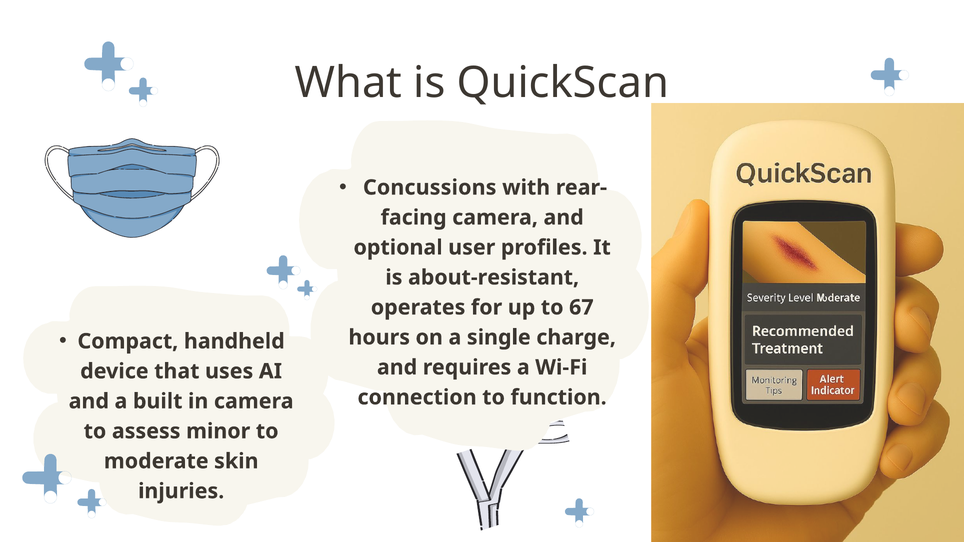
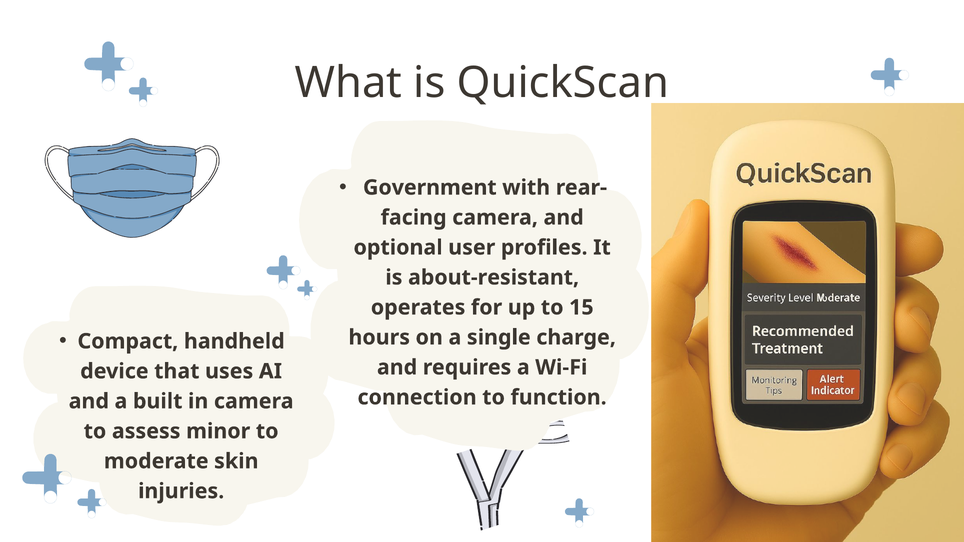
Concussions: Concussions -> Government (430, 188)
67: 67 -> 15 (581, 308)
